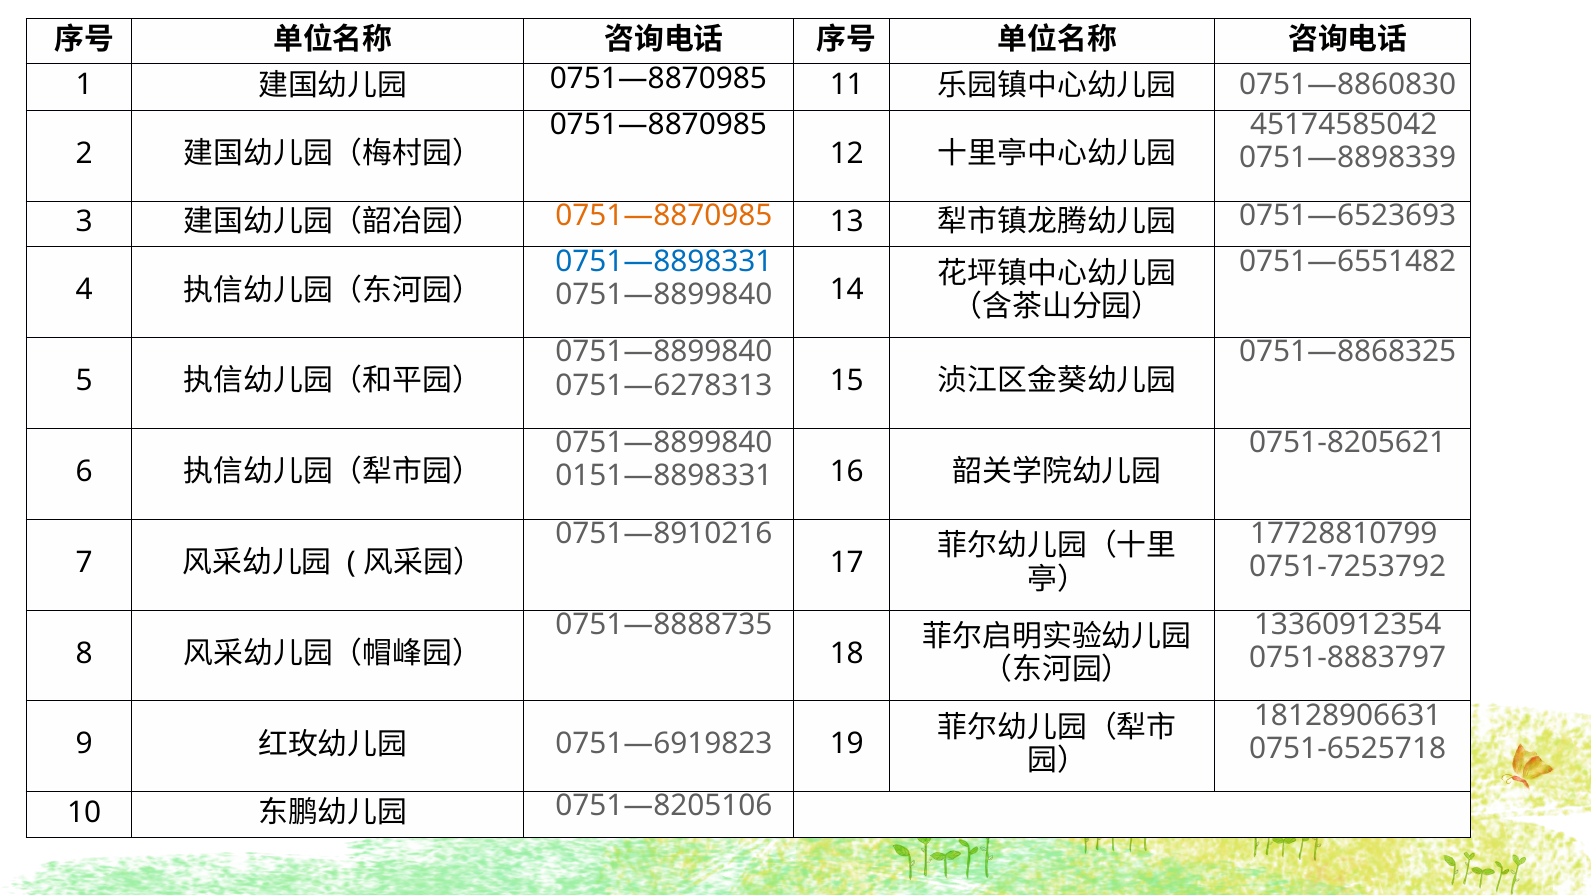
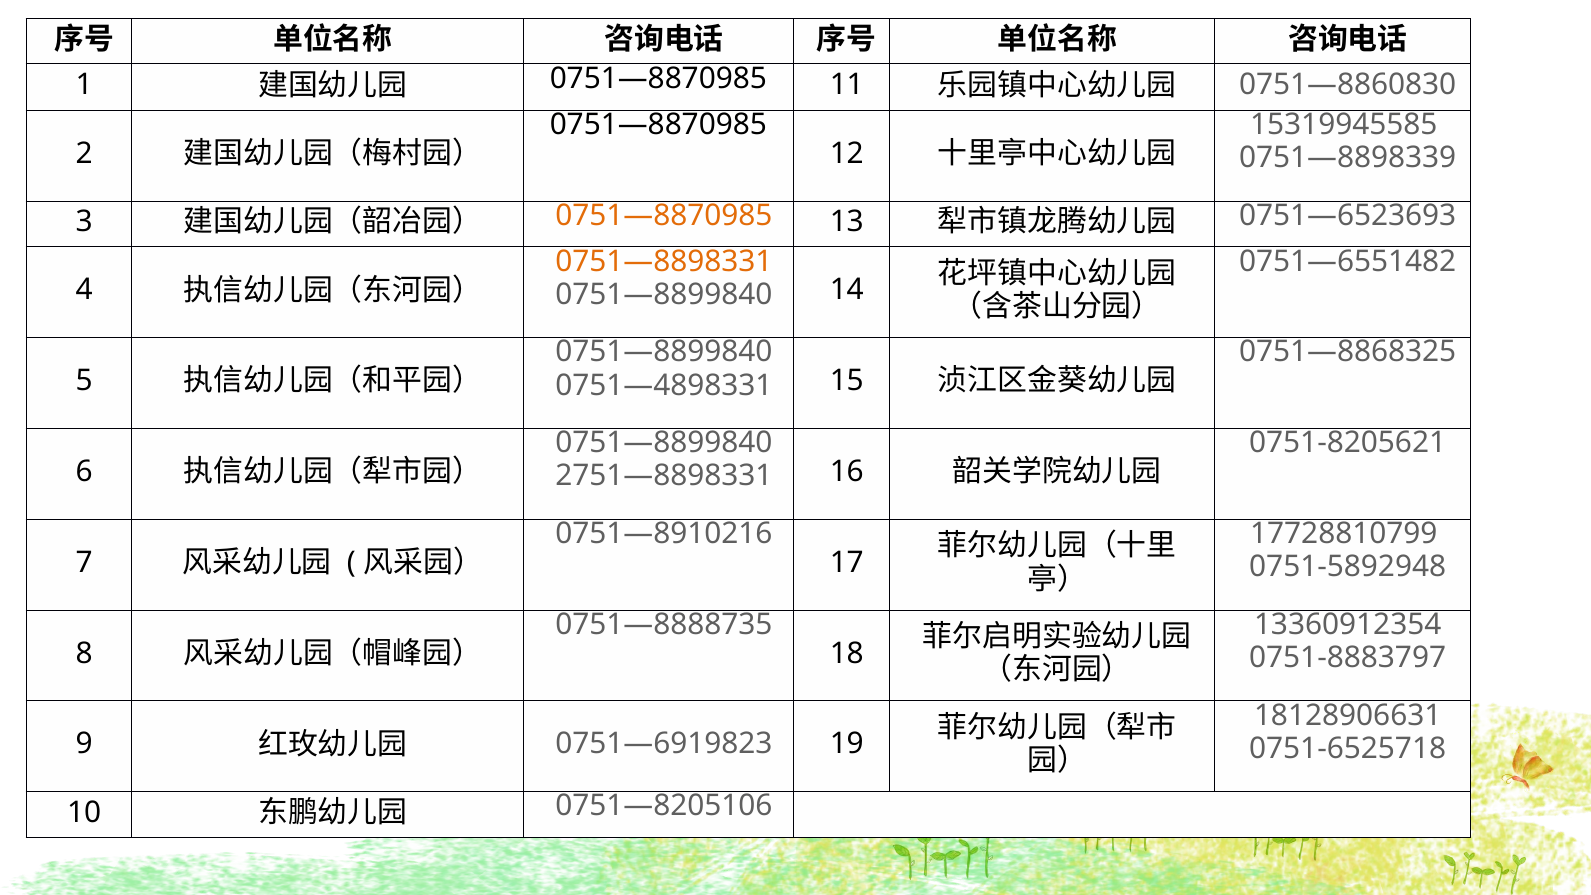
45174585042: 45174585042 -> 15319945585 (1344, 125)
0751—8898331 colour: blue -> orange (664, 261)
0751—6278313: 0751—6278313 -> 0751—4898331 (664, 385)
0151—8898331: 0151—8898331 -> 2751—8898331 (664, 476)
0751-7253792: 0751-7253792 -> 0751-5892948 (1348, 567)
